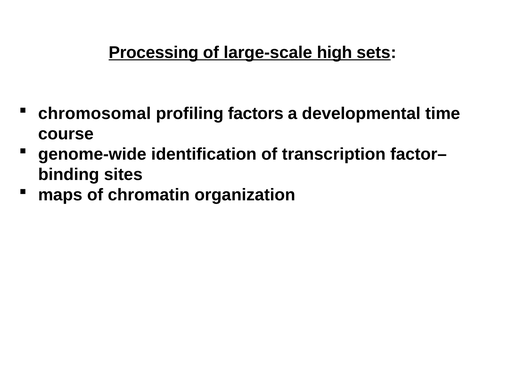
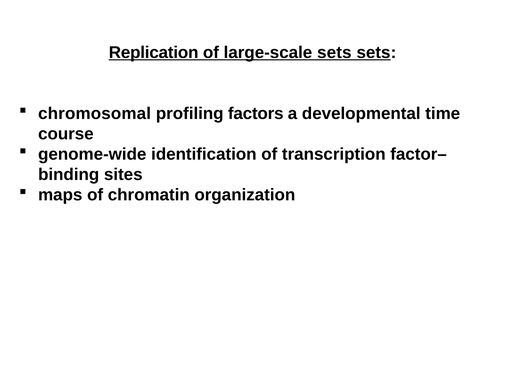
Processing: Processing -> Replication (154, 52)
large-scale high: high -> sets (334, 52)
